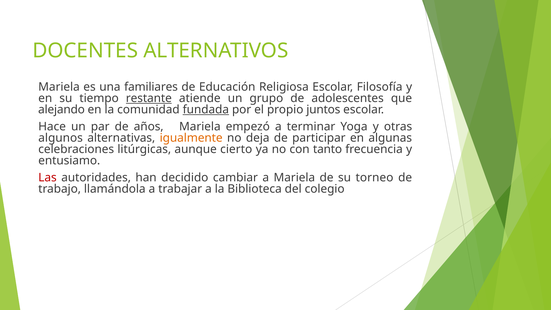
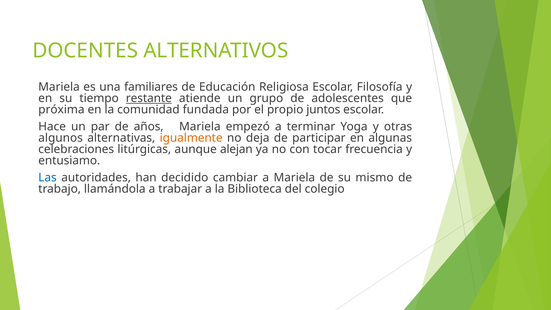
alejando: alejando -> próxima (61, 110)
fundada underline: present -> none (206, 110)
cierto: cierto -> alejan (236, 149)
tanto: tanto -> tocar (327, 149)
Las colour: red -> blue (48, 178)
torneo: torneo -> mismo (375, 178)
